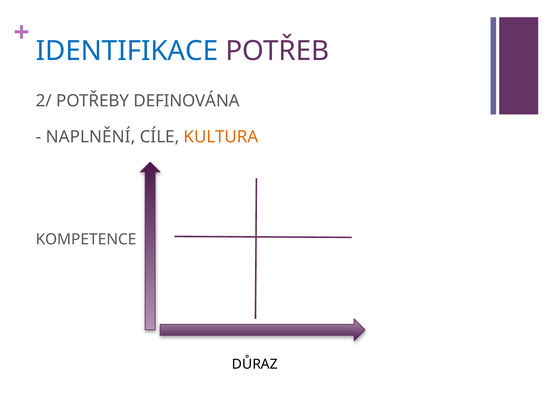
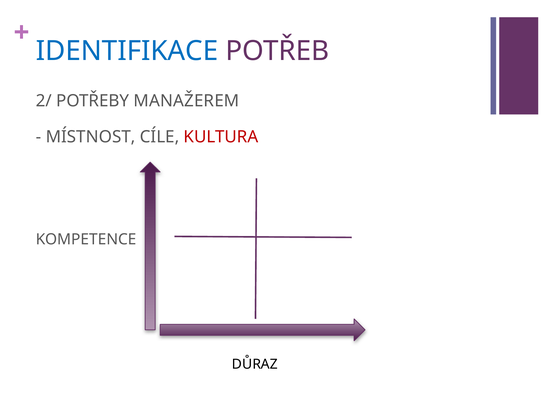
DEFINOVÁNA: DEFINOVÁNA -> MANAŽEREM (186, 101)
NAPLNĚNÍ: NAPLNĚNÍ -> MÍSTNOST (91, 137)
KULTURA colour: orange -> red (221, 137)
